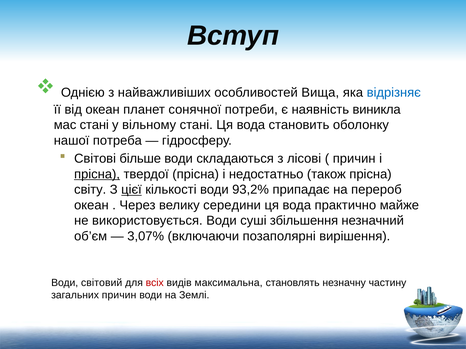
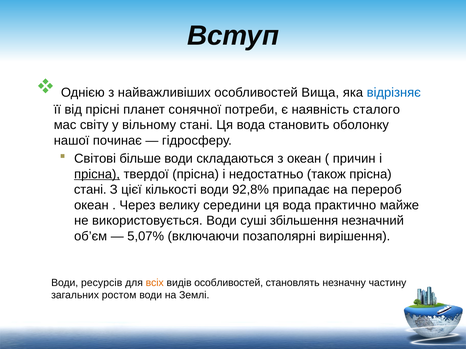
від океан: океан -> прісні (102, 110)
виникла: виникла -> сталого (376, 110)
мас стані: стані -> світу (94, 125)
потреба: потреба -> починає (117, 141)
з лісові: лісові -> океан (304, 159)
світу: світу -> стані (90, 190)
цієї underline: present -> none (131, 190)
93,2%: 93,2% -> 92,8% (251, 190)
3,07%: 3,07% -> 5,07% (146, 237)
світовий: світовий -> ресурсів (102, 283)
всіх colour: red -> orange (155, 283)
видів максимальна: максимальна -> особливостей (229, 283)
загальних причин: причин -> ростом (119, 295)
